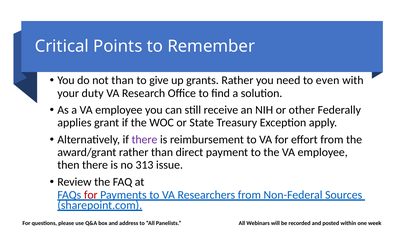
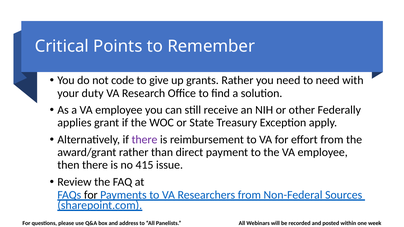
not than: than -> code (123, 80)
to even: even -> need (328, 80)
313: 313 -> 415 (144, 165)
for colour: red -> black (91, 195)
